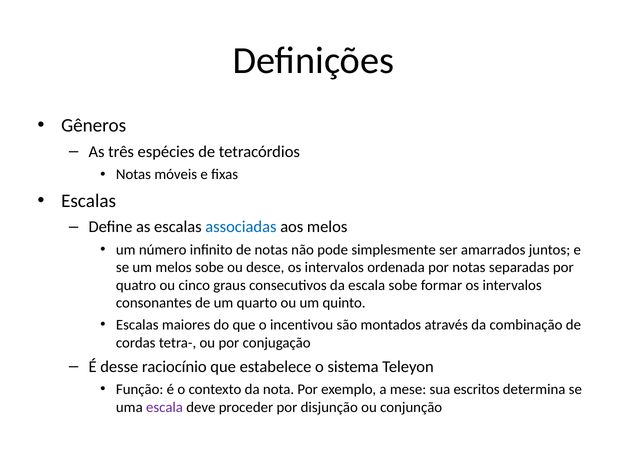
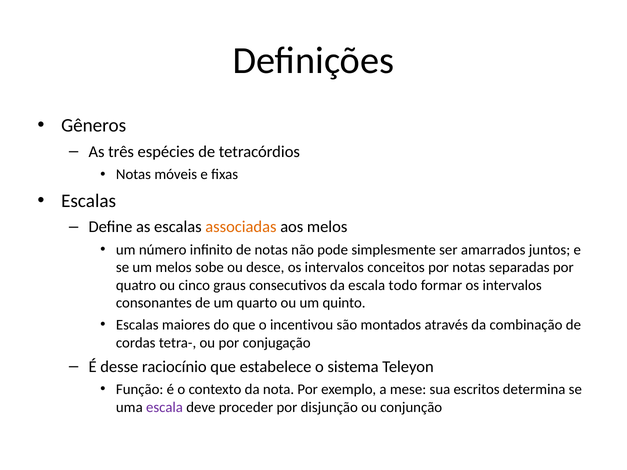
associadas colour: blue -> orange (241, 227)
ordenada: ordenada -> conceitos (396, 268)
escala sobe: sobe -> todo (403, 285)
